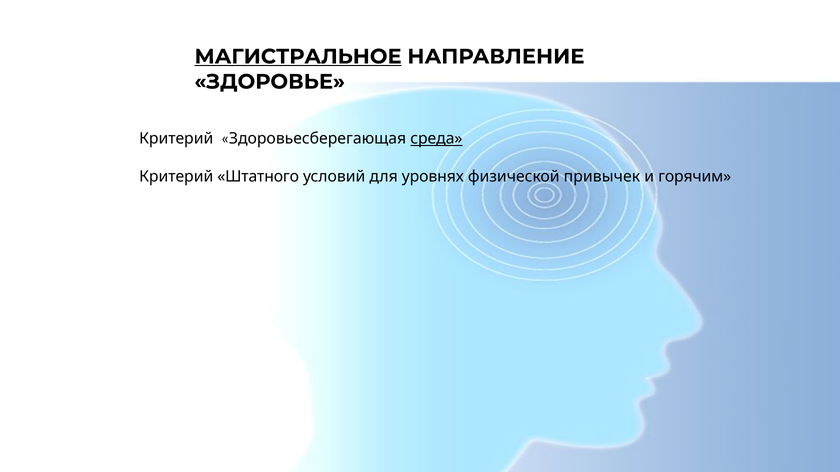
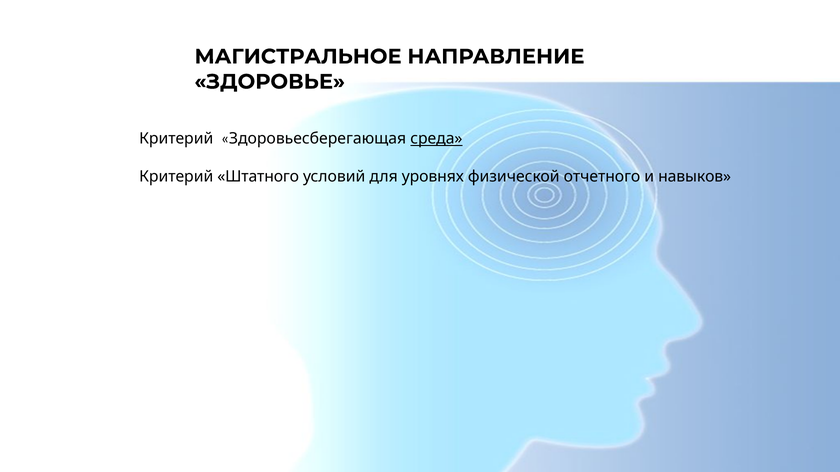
МАГИСТРАЛЬНОЕ underline: present -> none (298, 57)
привычек: привычек -> отчетного (602, 177)
горячим: горячим -> навыков (695, 177)
